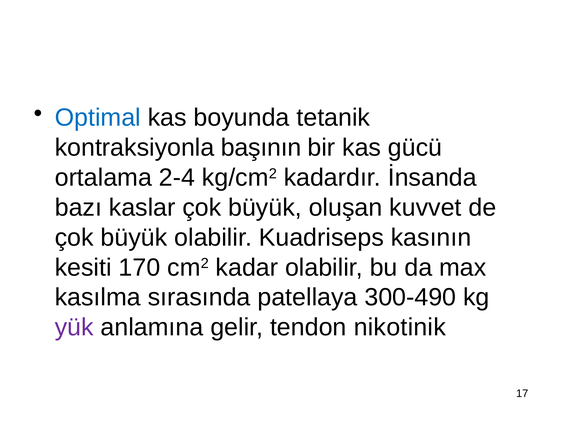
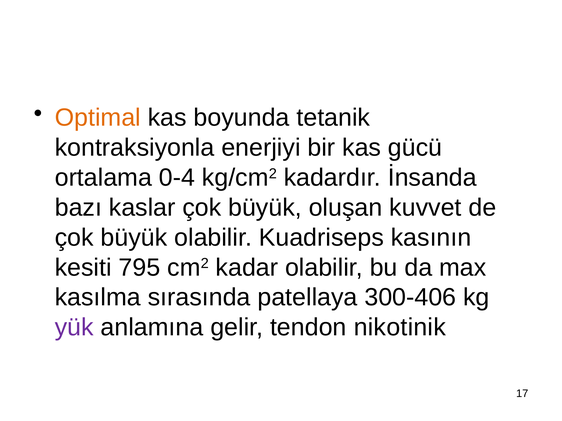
Optimal colour: blue -> orange (98, 118)
başının: başının -> enerjiyi (261, 148)
2-4: 2-4 -> 0-4 (177, 178)
170: 170 -> 795 (139, 268)
300-490: 300-490 -> 300-406 (410, 298)
